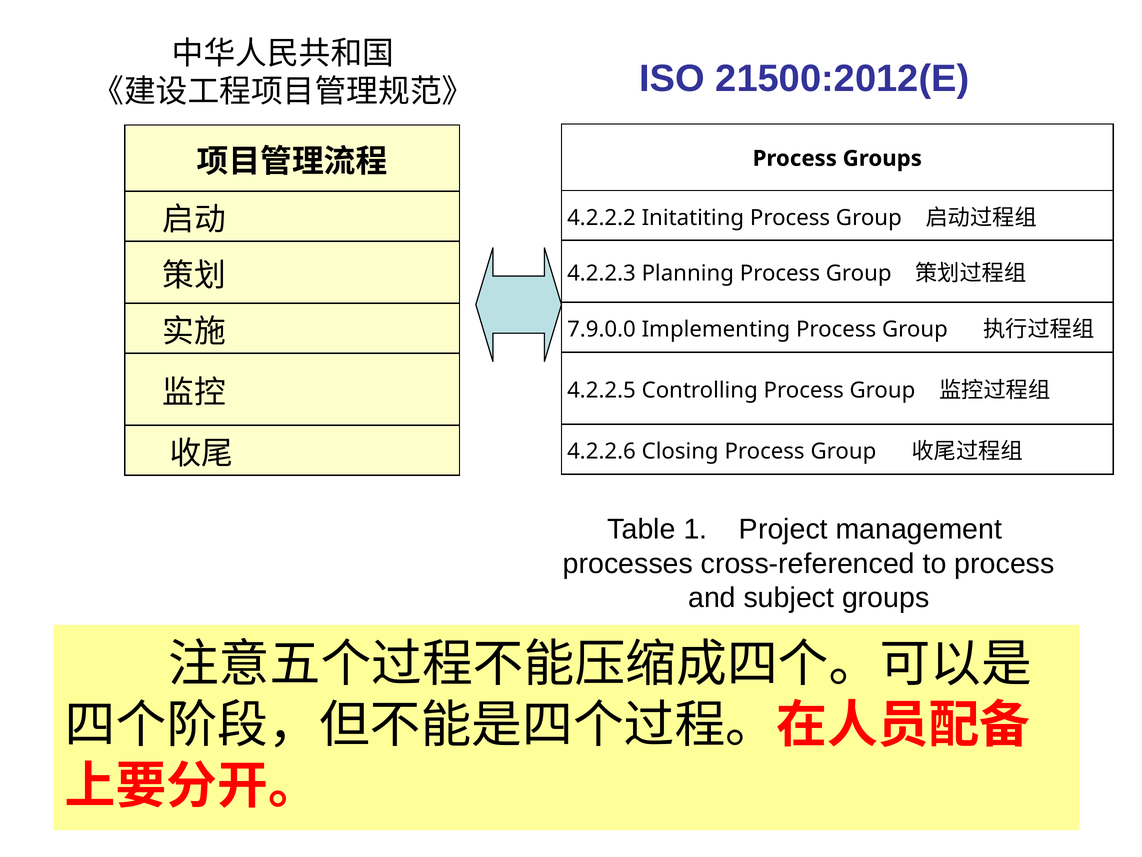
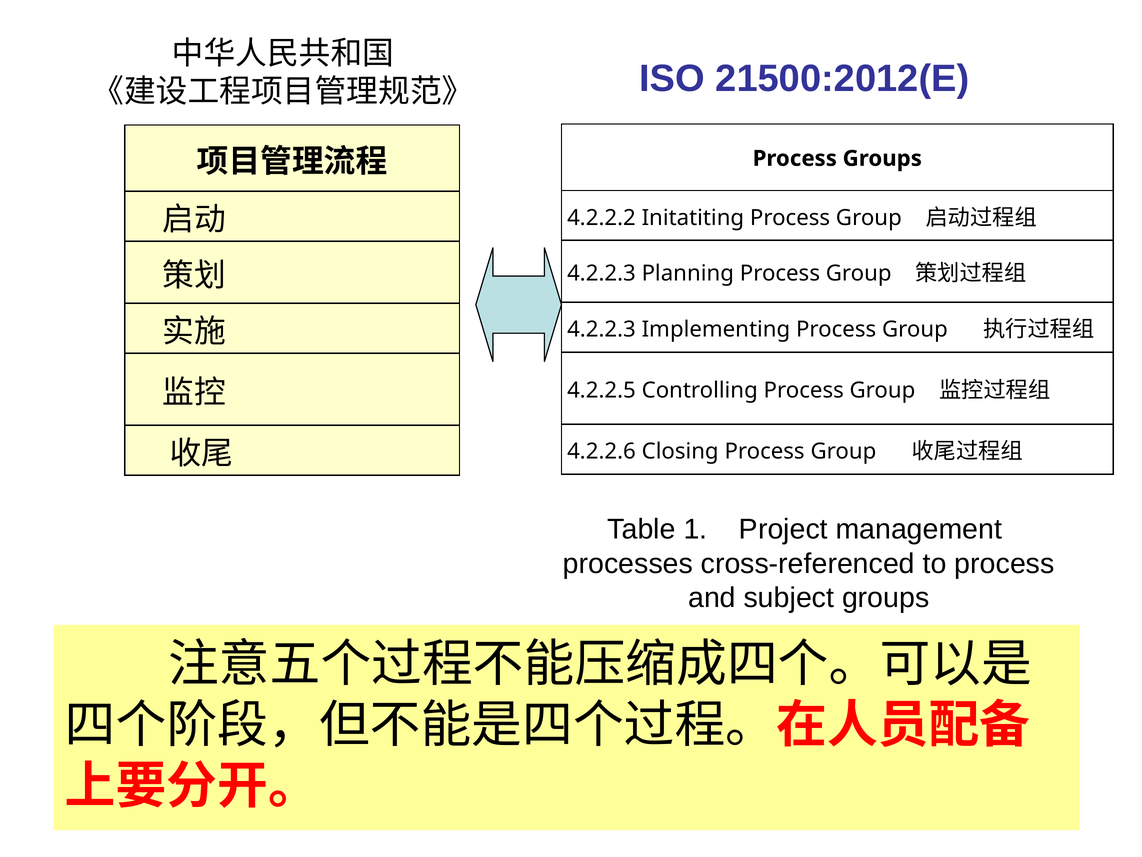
7.9.0.0: 7.9.0.0 -> 4.2.2.3 (601, 329)
